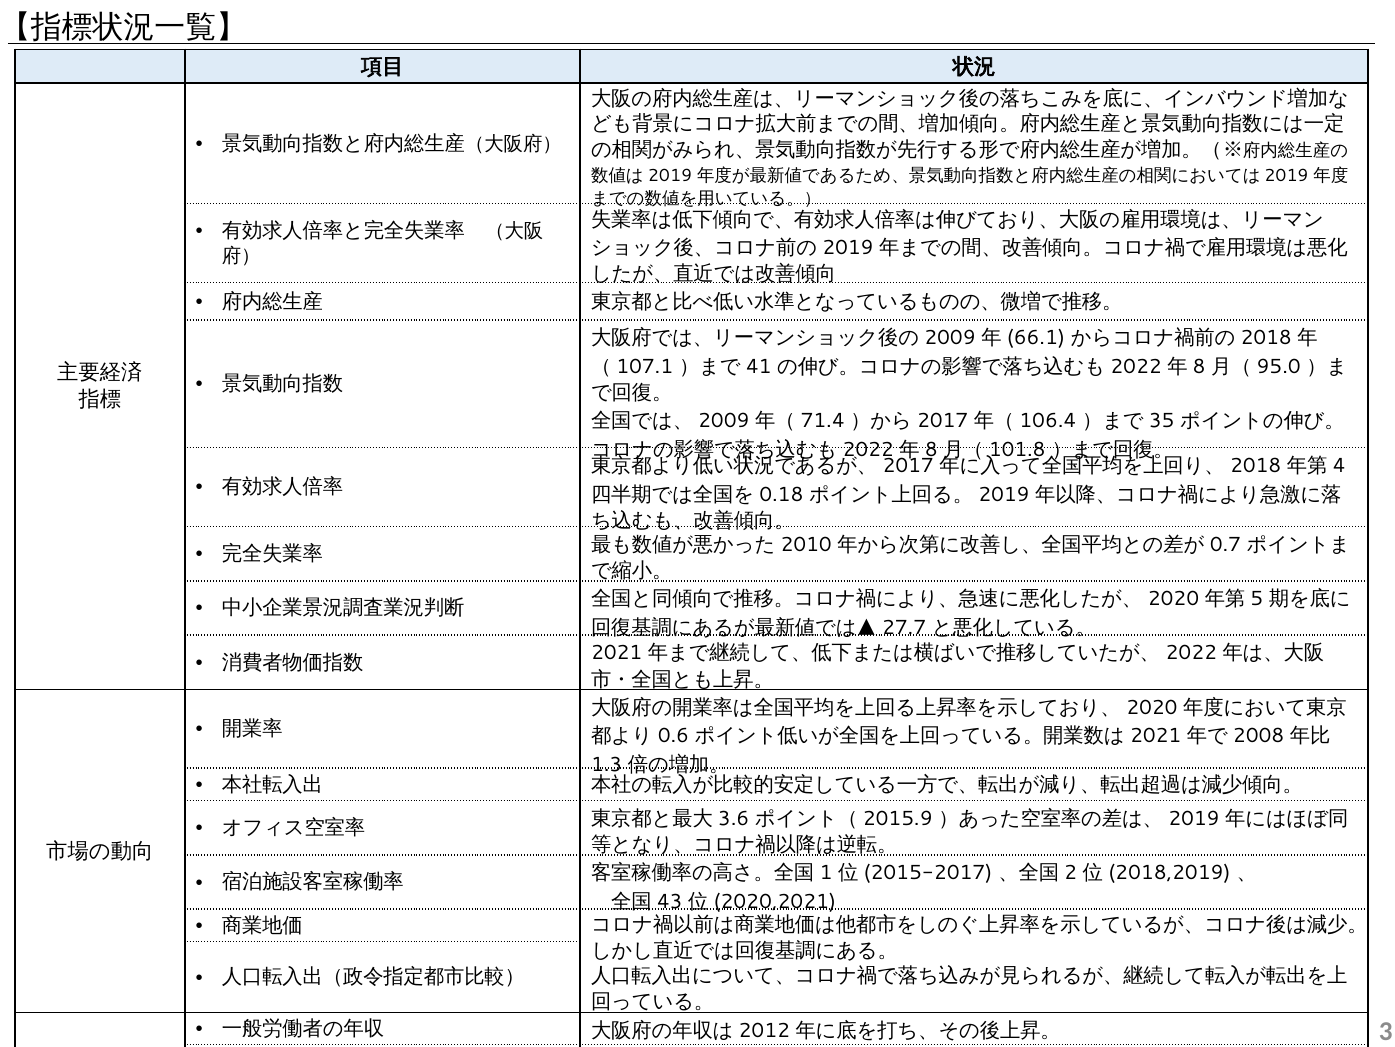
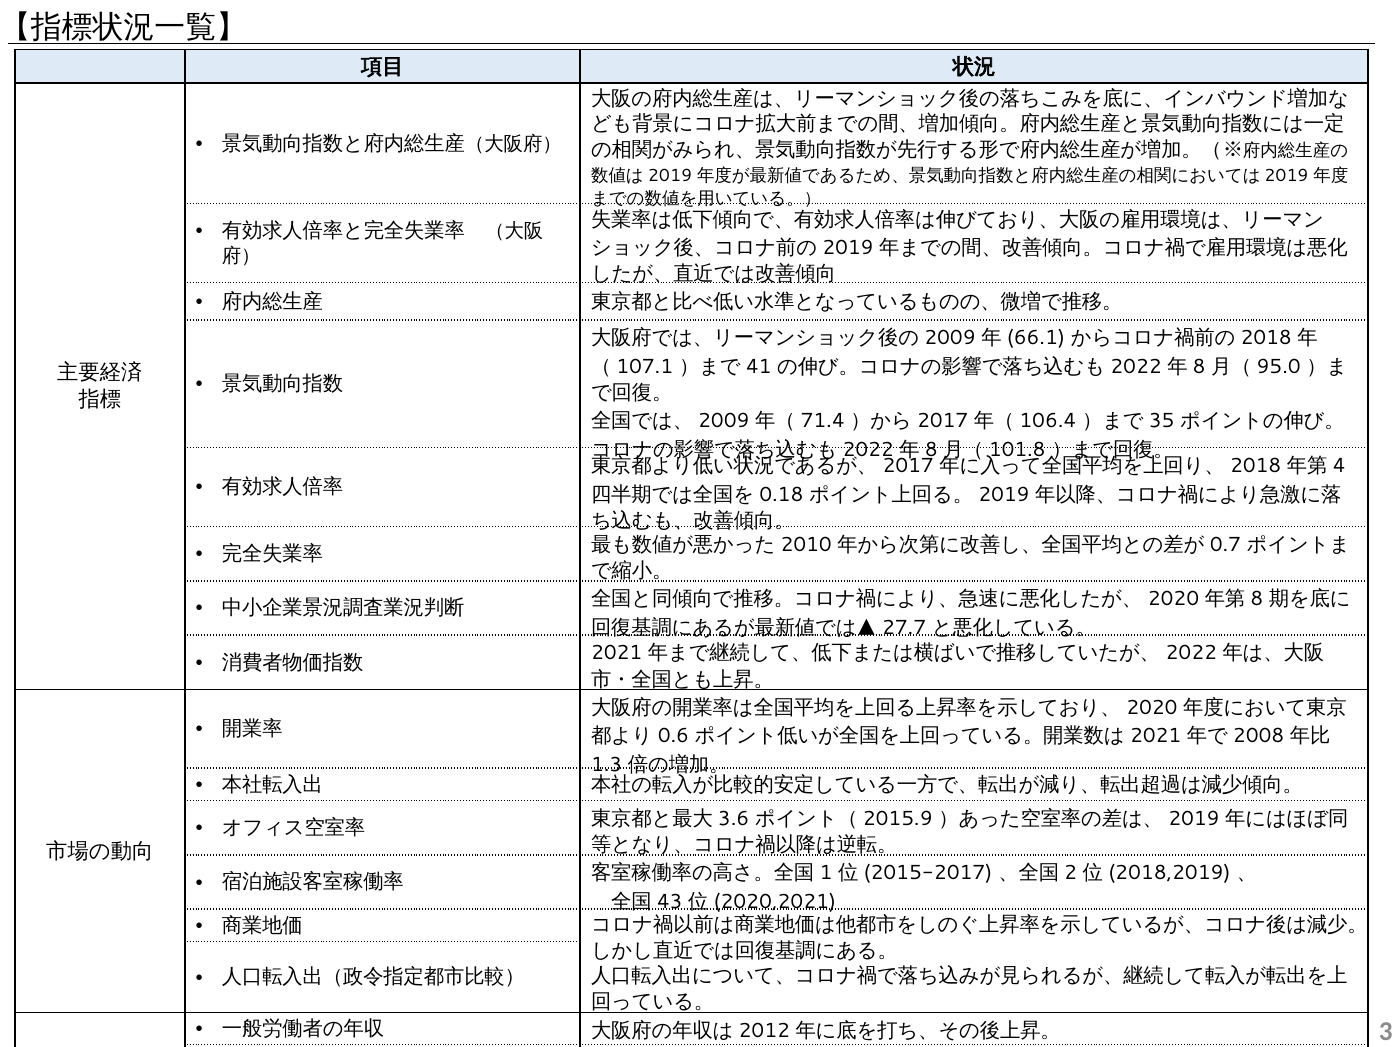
5: 5 -> 8 (1257, 598)
